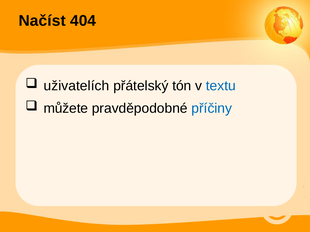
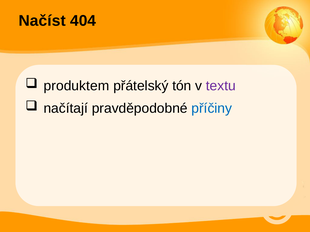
uživatelích: uživatelích -> produktem (76, 86)
textu colour: blue -> purple (221, 86)
můžete: můžete -> načítají (66, 109)
